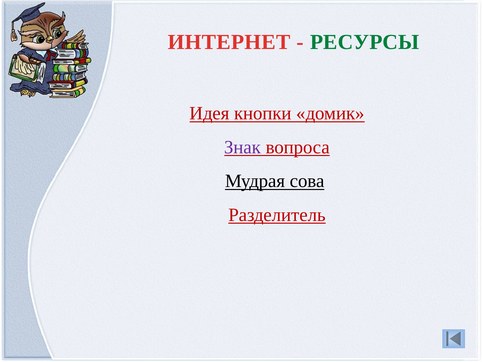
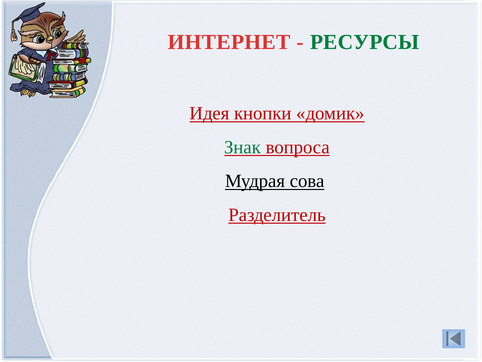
Знак colour: purple -> green (243, 147)
